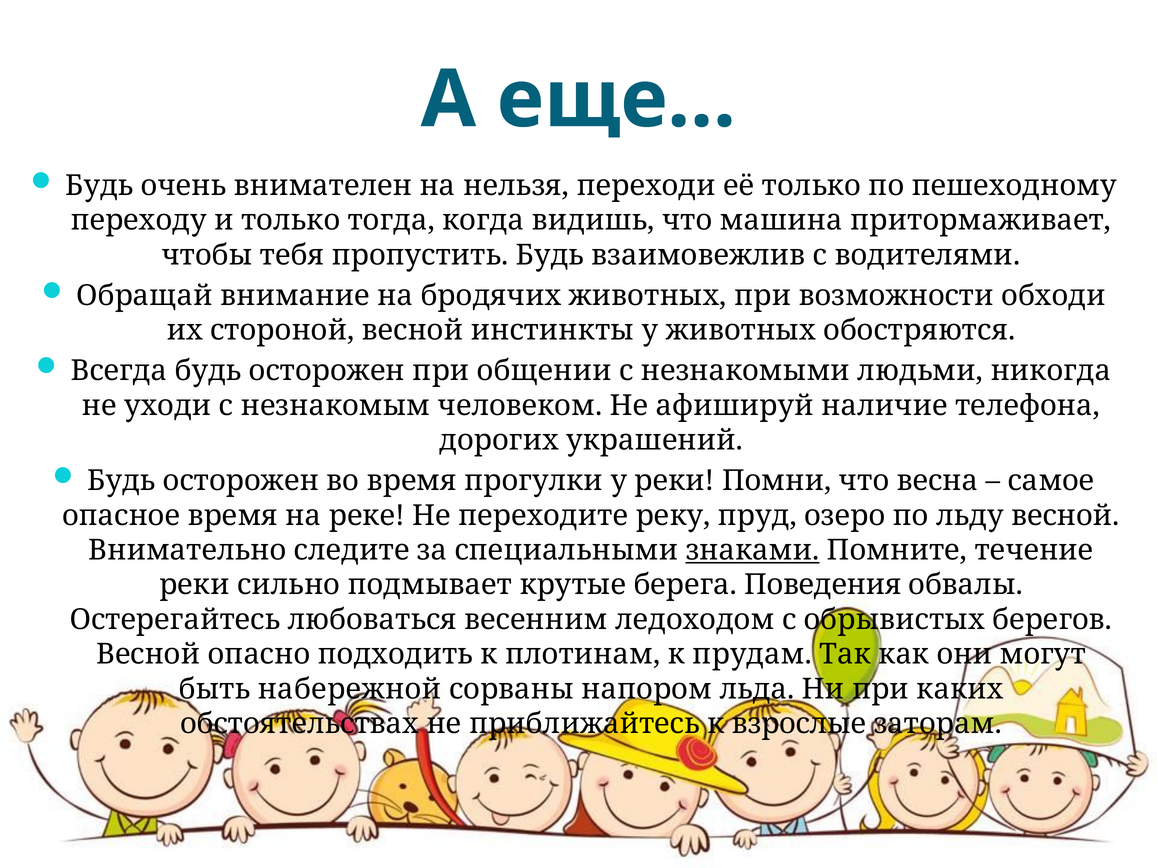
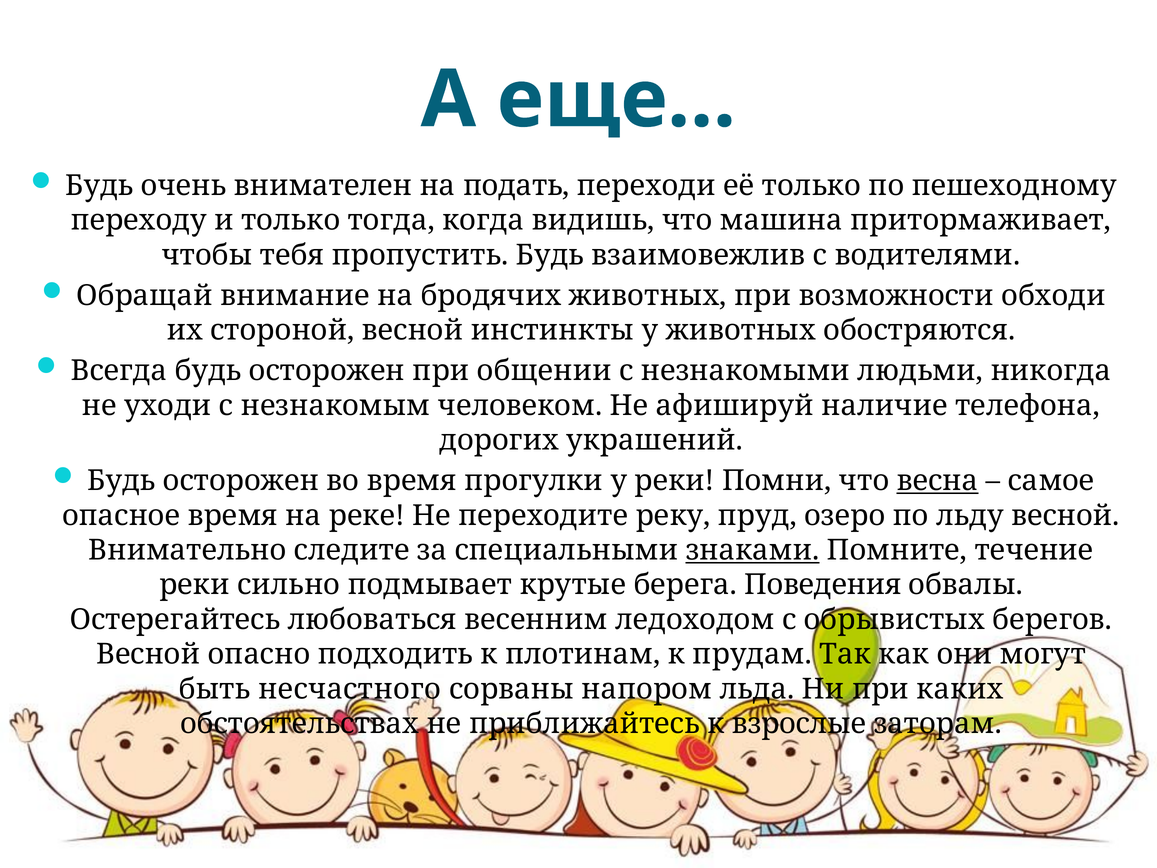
нельзя: нельзя -> подать (516, 186)
весна underline: none -> present (938, 481)
набережной: набережной -> несчастного (350, 689)
